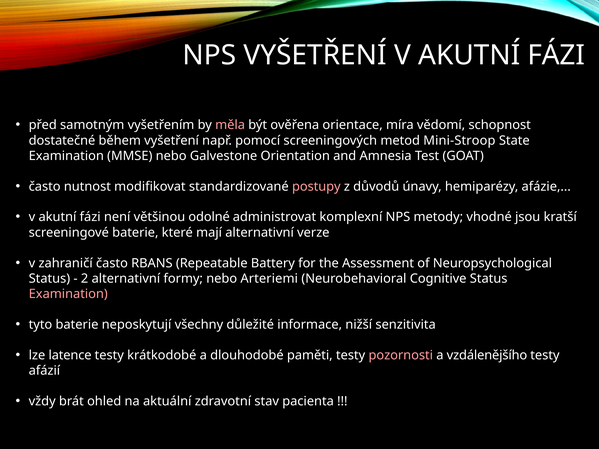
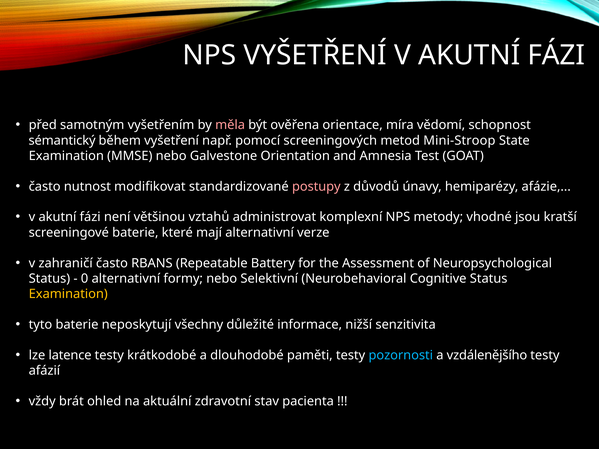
dostatečné: dostatečné -> sémantický (62, 141)
odolné: odolné -> vztahů (209, 217)
2: 2 -> 0 (85, 279)
Arteriemi: Arteriemi -> Selektivní (269, 279)
Examination colour: pink -> yellow (68, 294)
pozornosti colour: pink -> light blue (401, 355)
